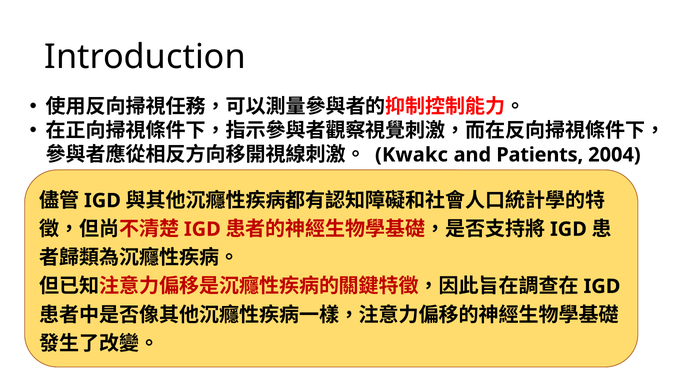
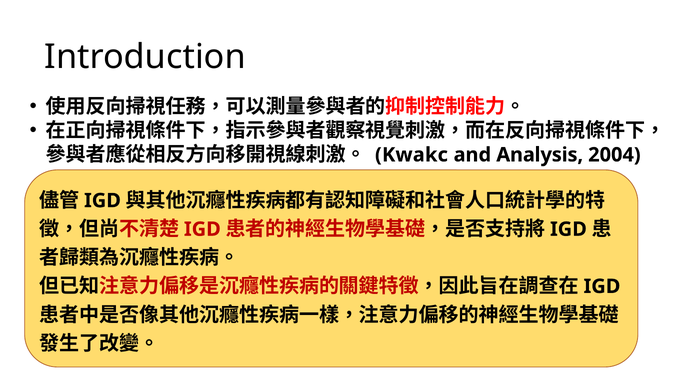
Patients: Patients -> Analysis (540, 155)
